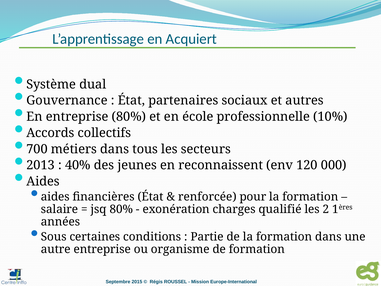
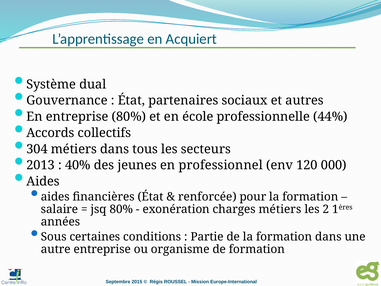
10%: 10% -> 44% (330, 117)
700: 700 -> 304 (37, 149)
reconnaissent: reconnaissent -> professionnel (221, 165)
charges qualifié: qualifié -> métiers (280, 209)
